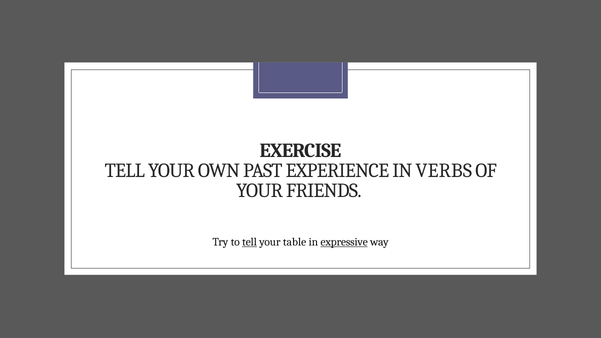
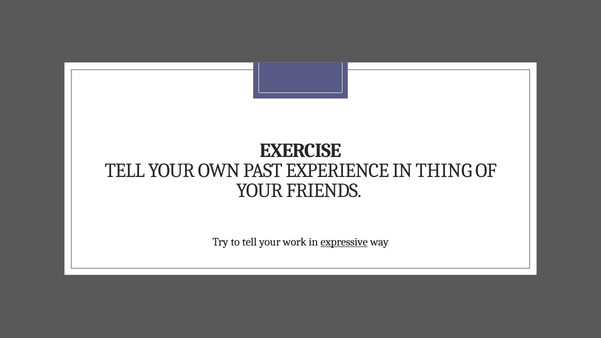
VERBS: VERBS -> THING (444, 171)
tell underline: present -> none (250, 242)
table: table -> work (295, 242)
